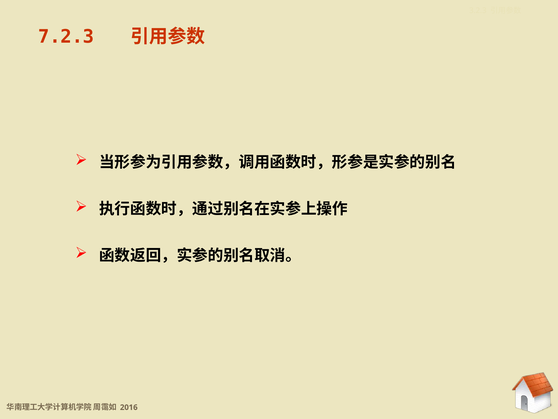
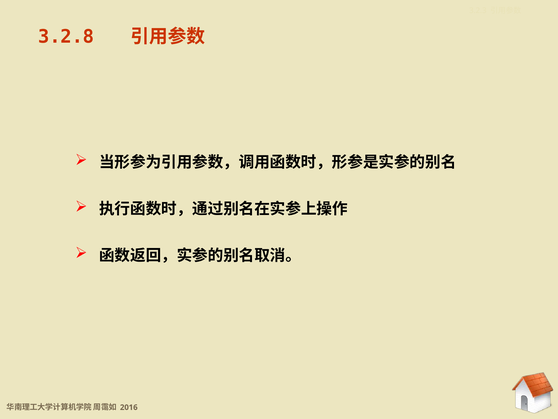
7.2.3: 7.2.3 -> 3.2.8 (66, 37)
